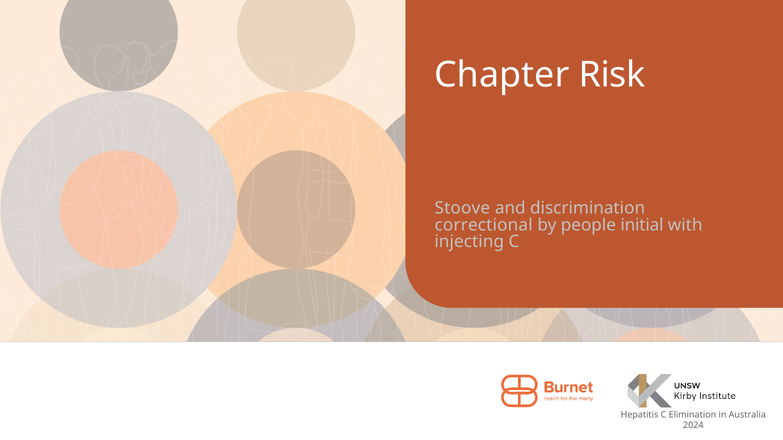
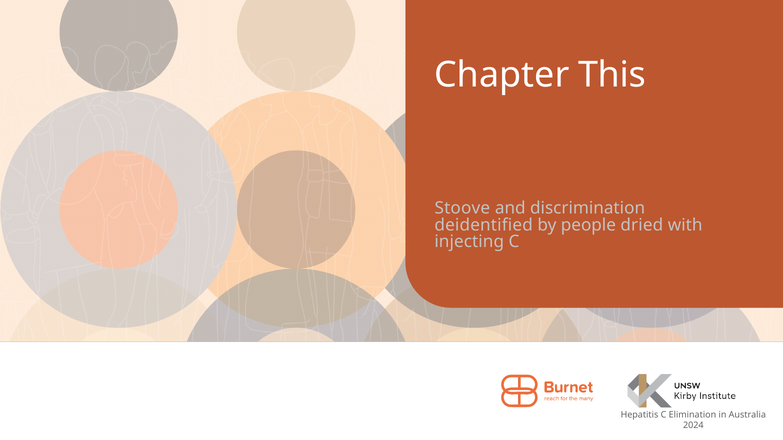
Risk: Risk -> This (612, 75)
correctional: correctional -> deidentified (484, 225)
initial: initial -> dried (642, 225)
